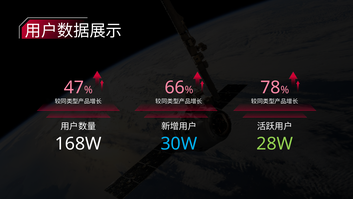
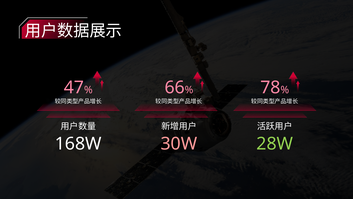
30W colour: light blue -> pink (179, 143)
